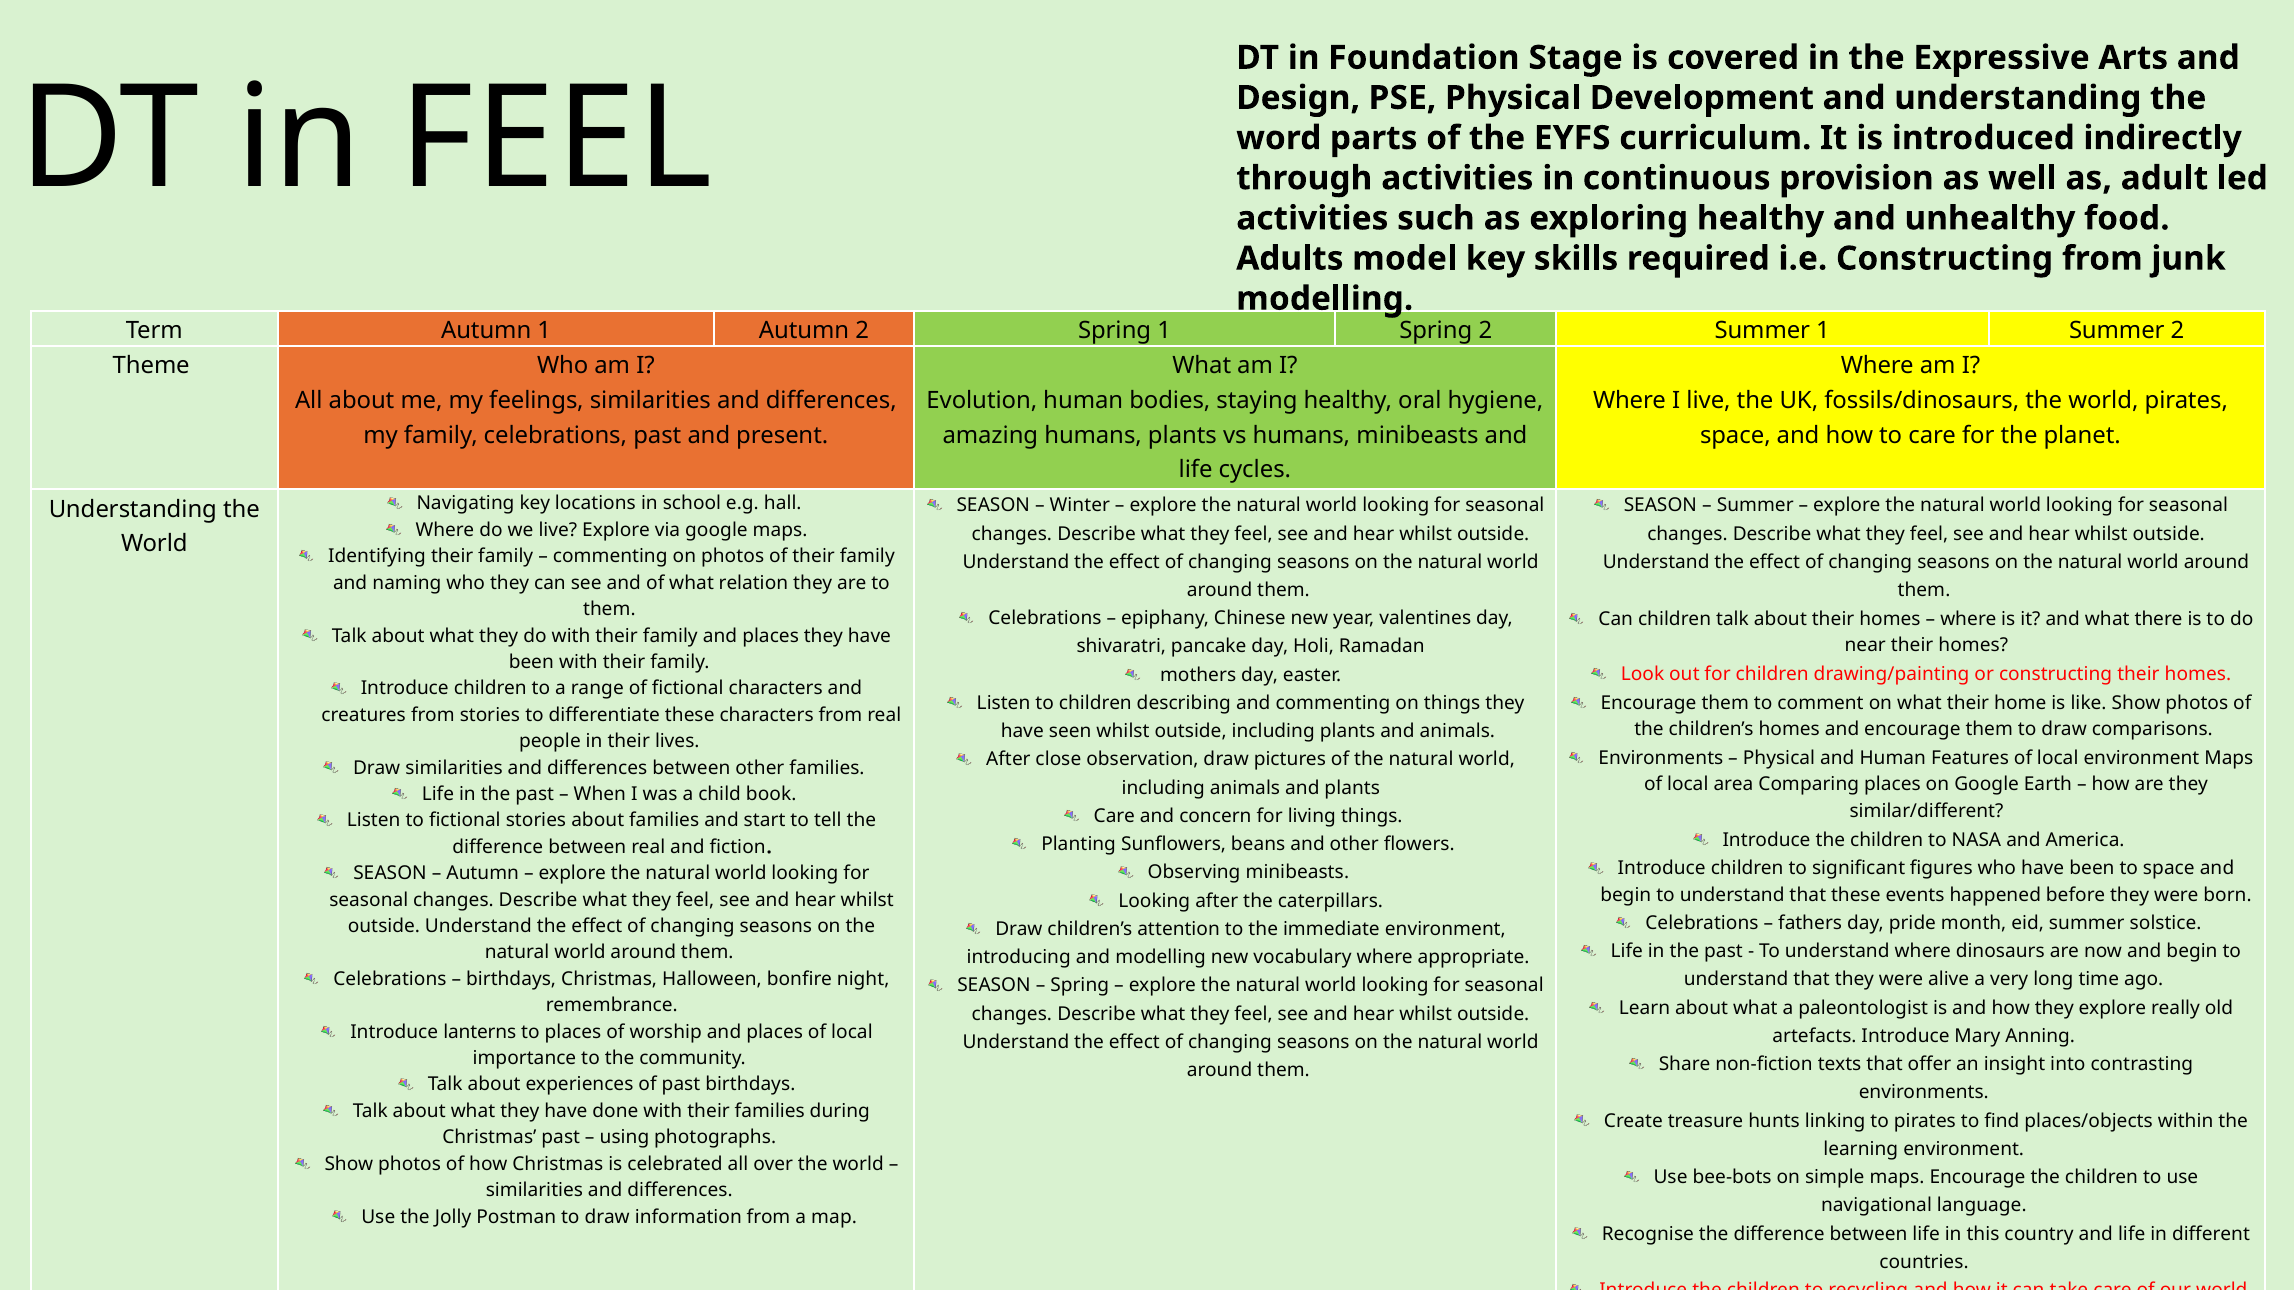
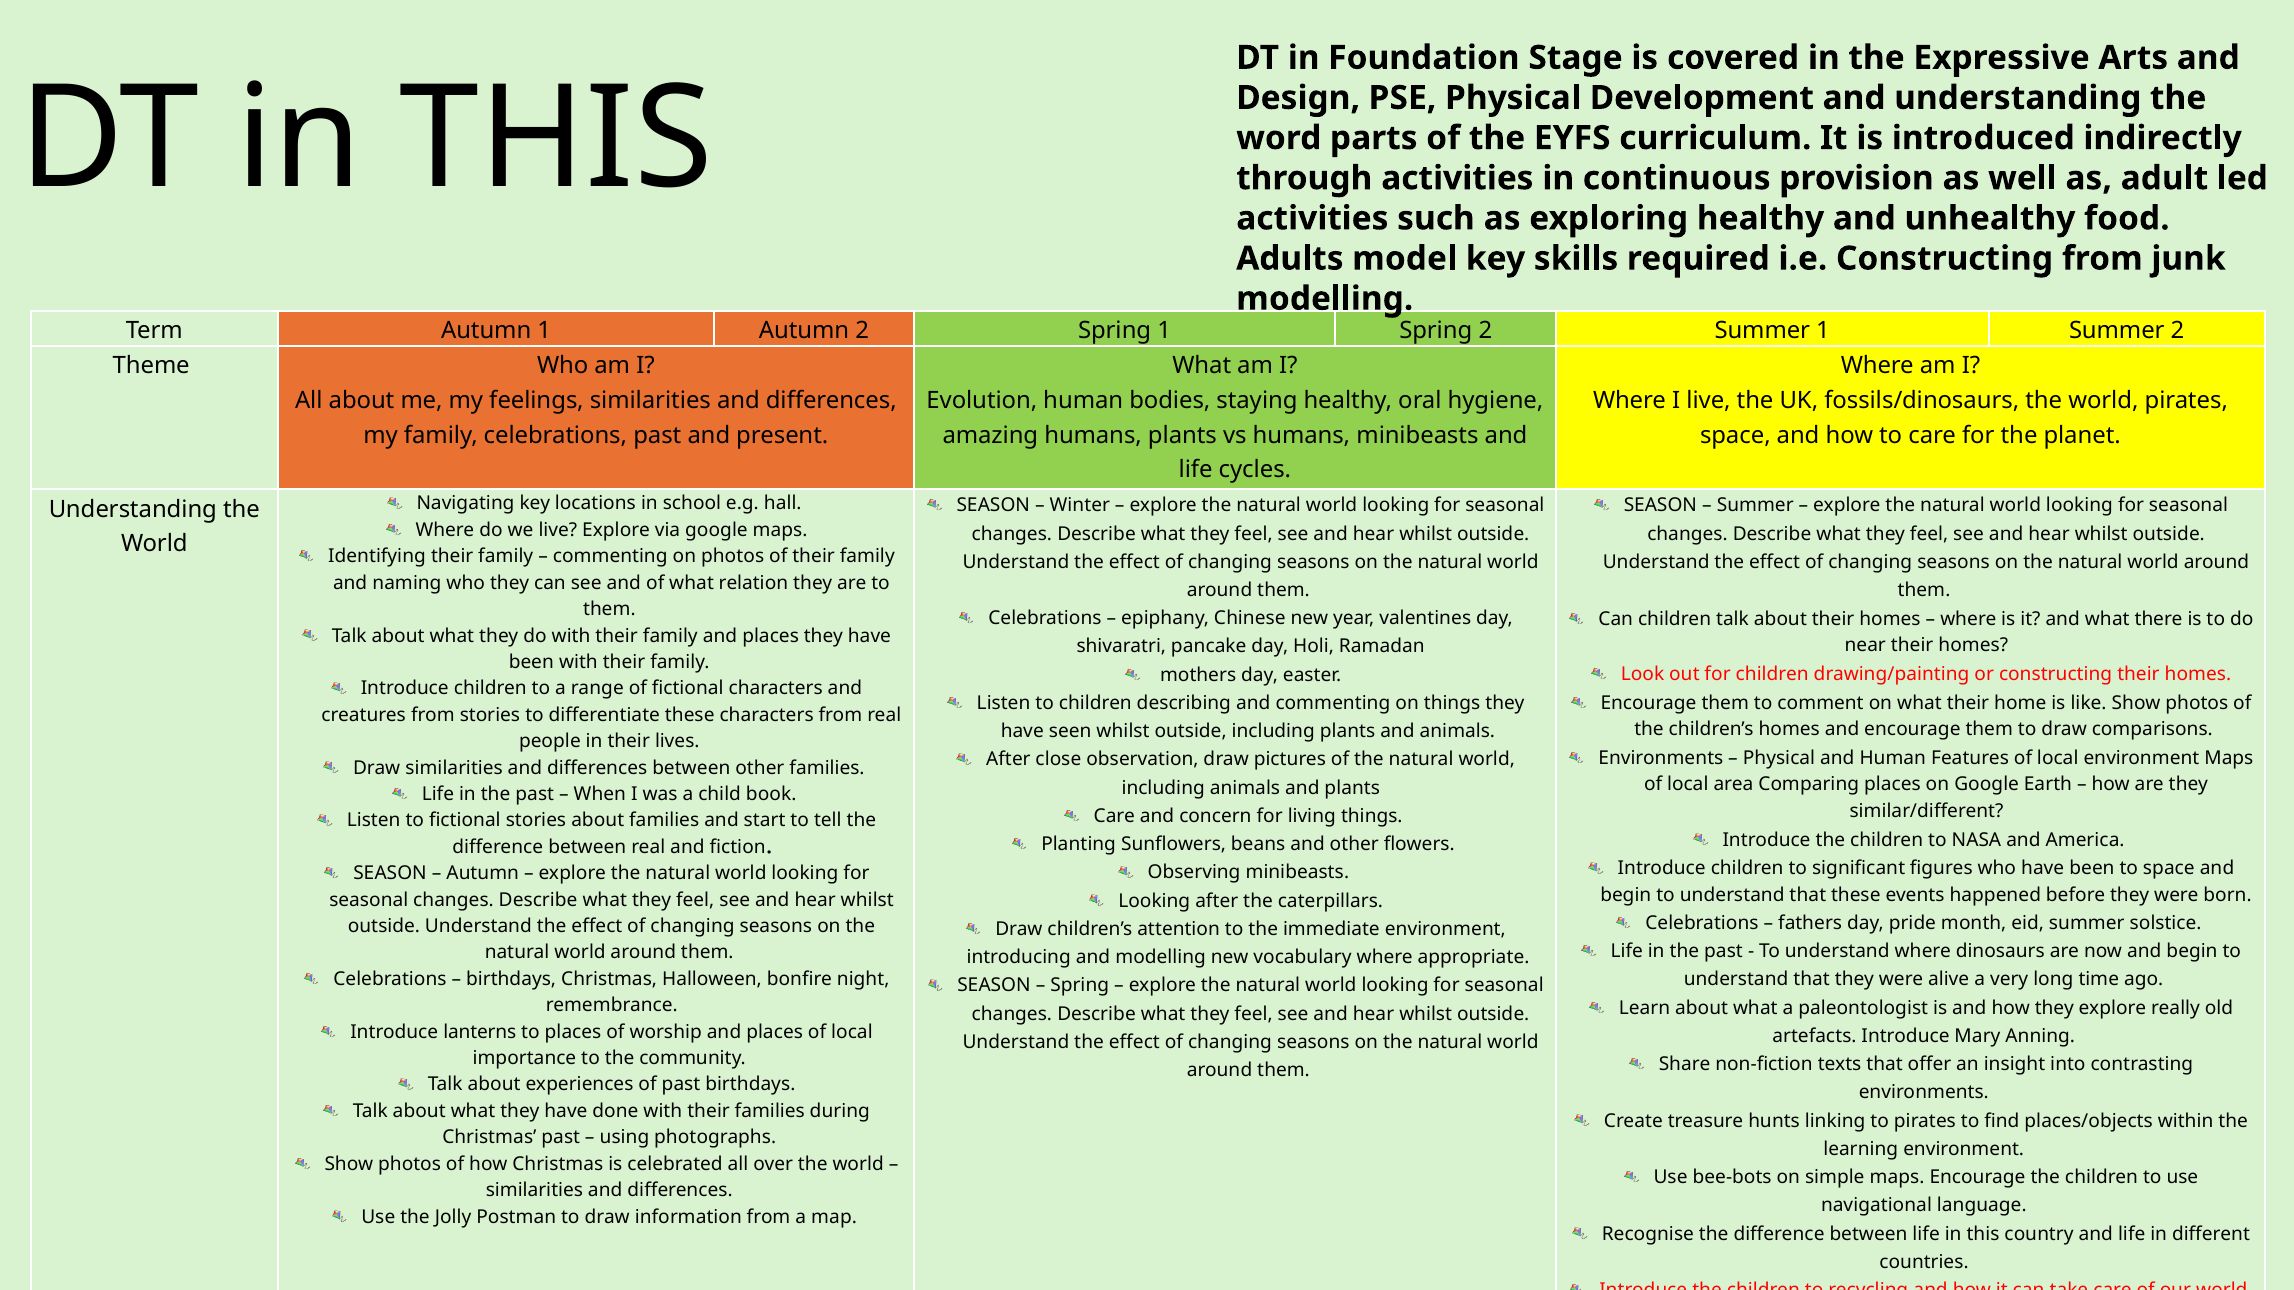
DT in FEEL: FEEL -> THIS (557, 139)
